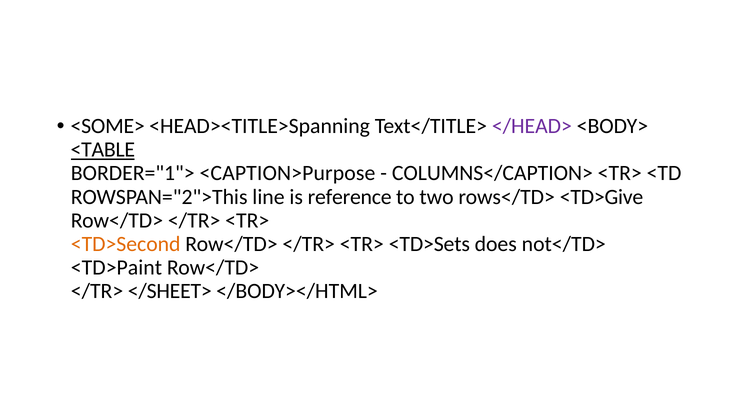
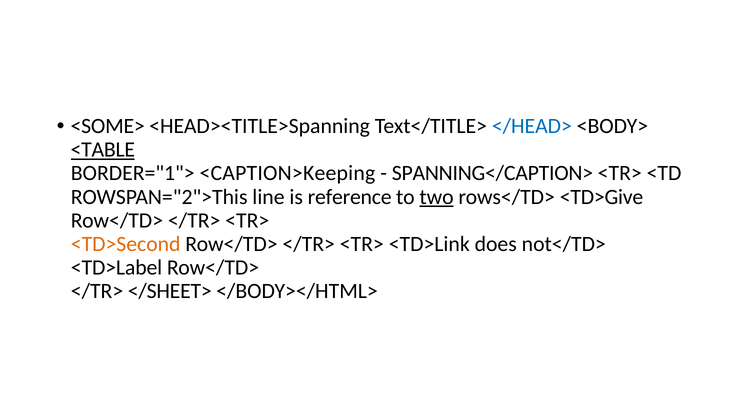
</HEAD> colour: purple -> blue (532, 126)
<CAPTION>Purpose: <CAPTION>Purpose -> <CAPTION>Keeping (287, 173)
COLUMNS</CAPTION>: COLUMNS</CAPTION> -> SPANNING</CAPTION> (492, 173)
two underline: none -> present (437, 197)
<TD>Sets: <TD>Sets -> <TD>Link (429, 244)
<TD>Paint: <TD>Paint -> <TD>Label (117, 267)
